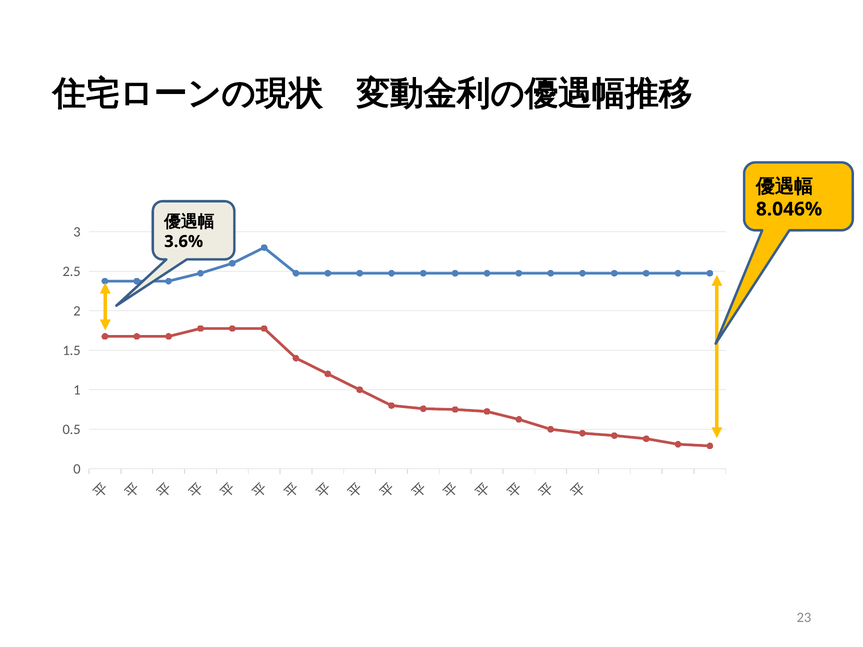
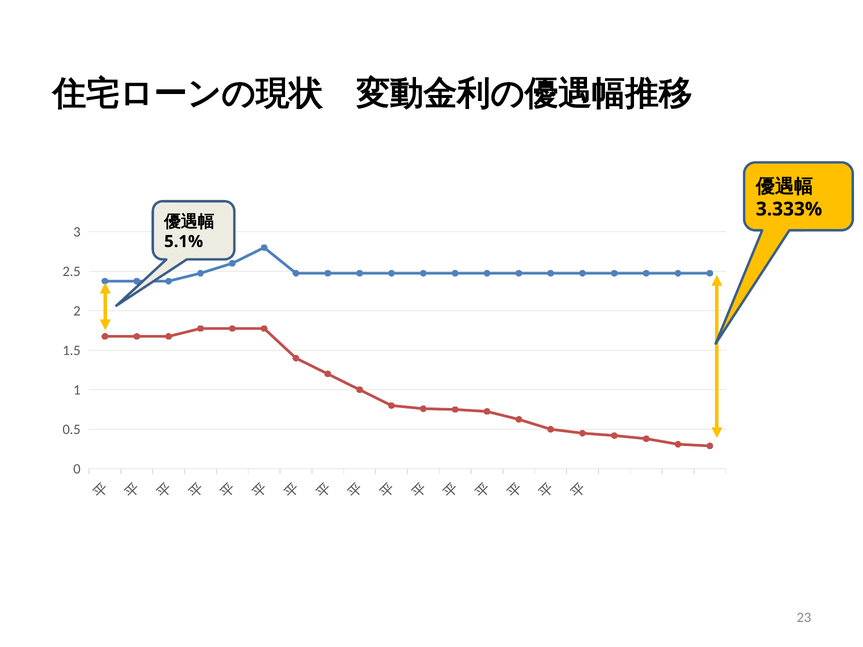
8.046%: 8.046% -> 3.333% (789, 209)
3.6%: 3.6% -> 5.1% (184, 242)
